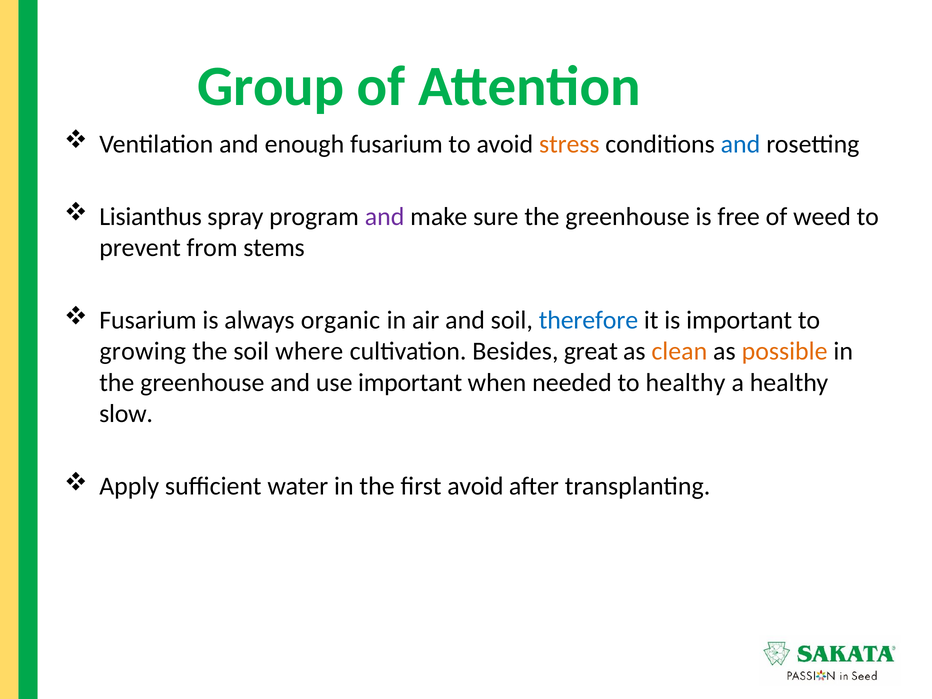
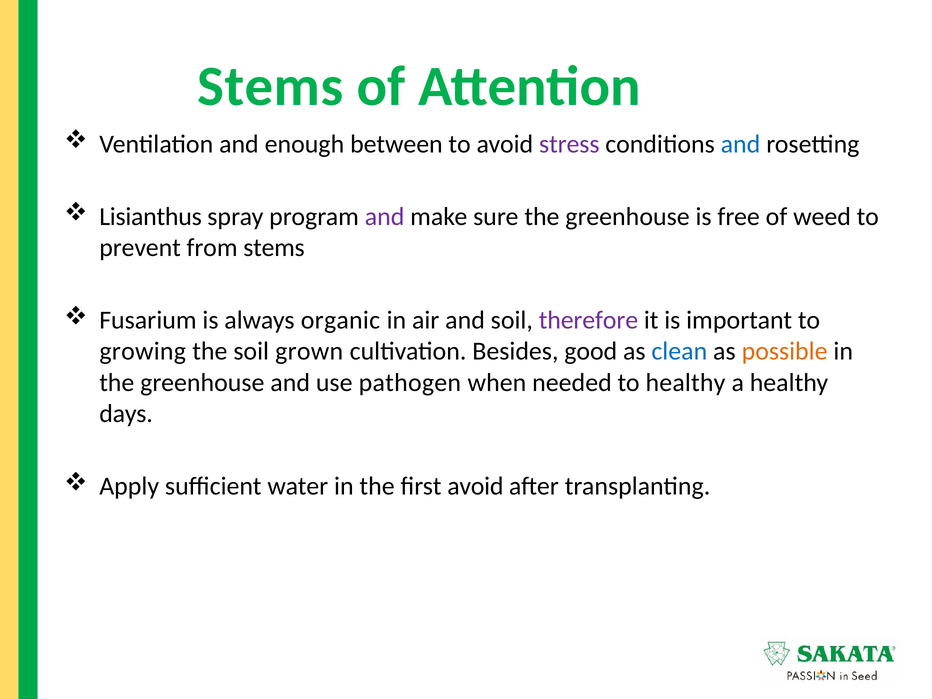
Group: Group -> Stems (270, 86)
enough fusarium: fusarium -> between (396, 144)
stress colour: orange -> purple (569, 144)
therefore colour: blue -> purple (588, 320)
where: where -> grown (309, 351)
great: great -> good (591, 351)
clean colour: orange -> blue (679, 351)
use important: important -> pathogen (410, 383)
slow: slow -> days (126, 414)
